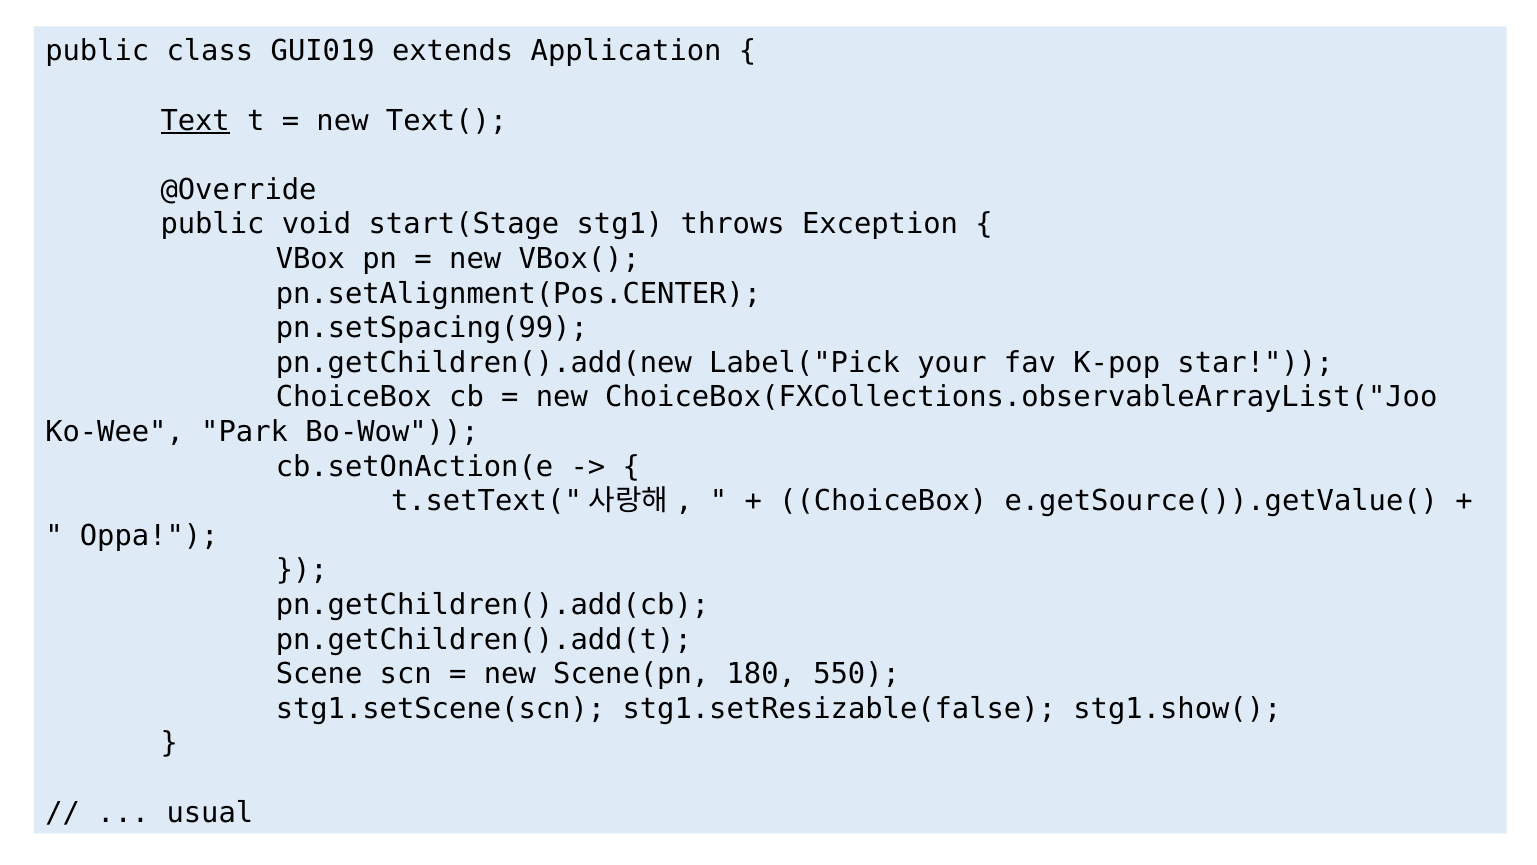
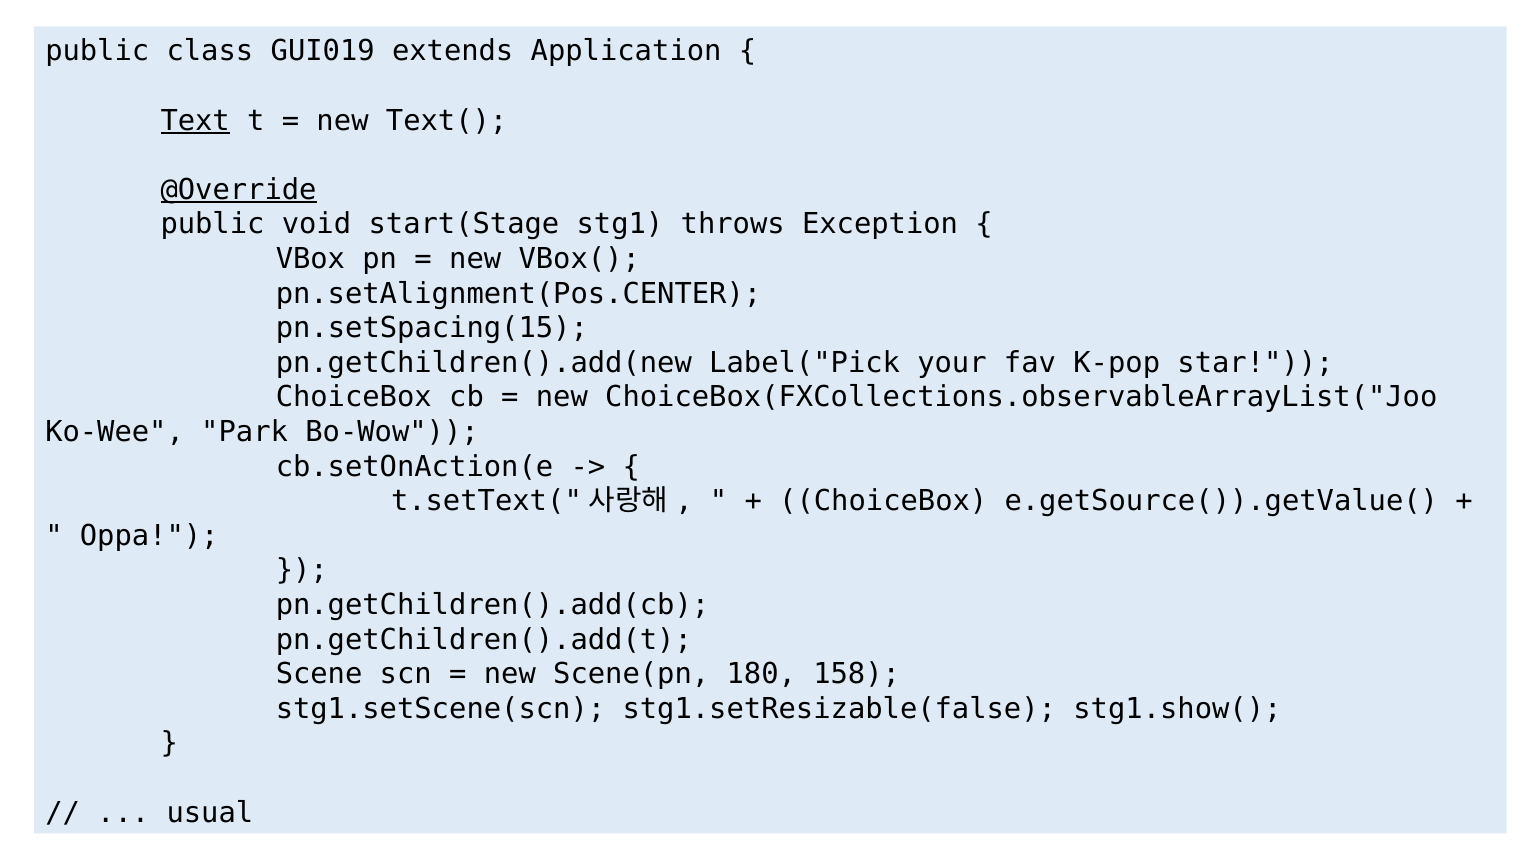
@Override underline: none -> present (239, 190)
pn.setSpacing(99: pn.setSpacing(99 -> pn.setSpacing(15 (432, 328)
550: 550 -> 158 (857, 674)
